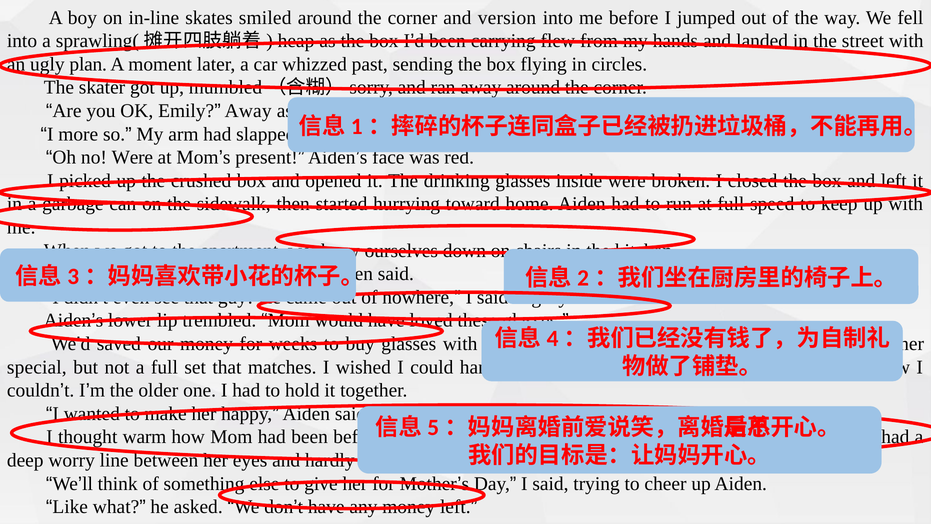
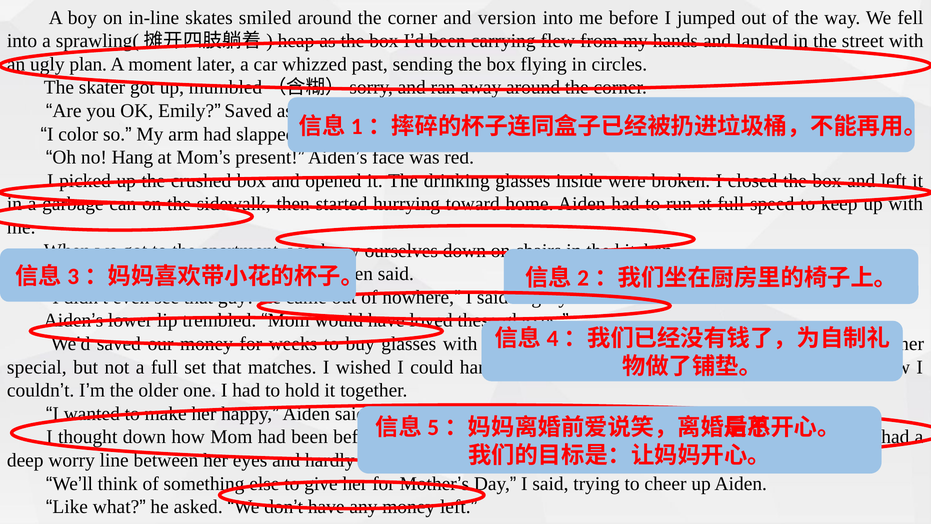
Emily Away: Away -> Saved (248, 111)
more: more -> color (78, 134)
no Were: Were -> Hang (132, 157)
warm: warm -> down (144, 437)
